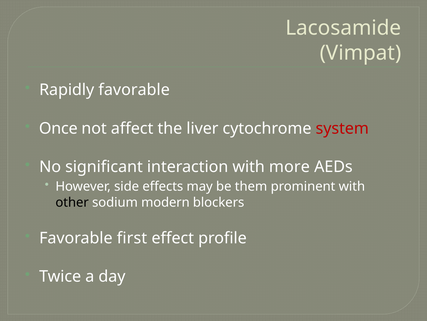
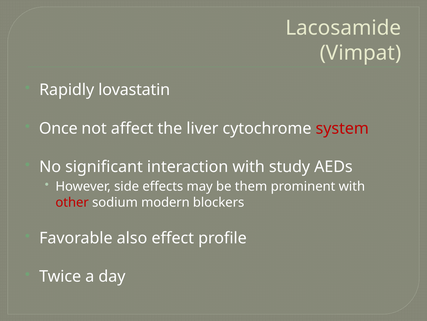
Rapidly favorable: favorable -> lovastatin (134, 90)
more: more -> study (290, 167)
other colour: black -> red (72, 202)
first: first -> also (132, 238)
